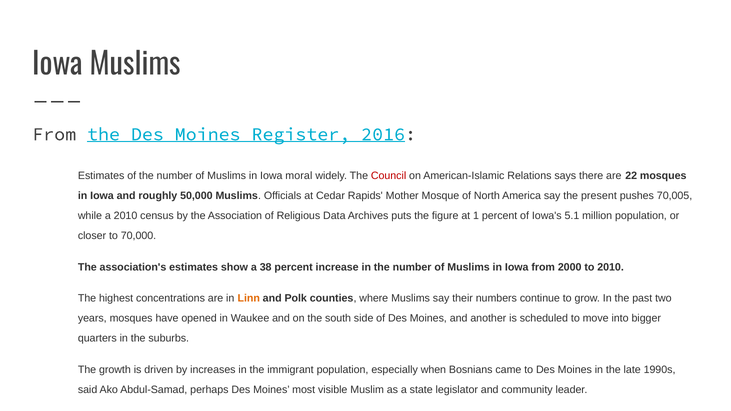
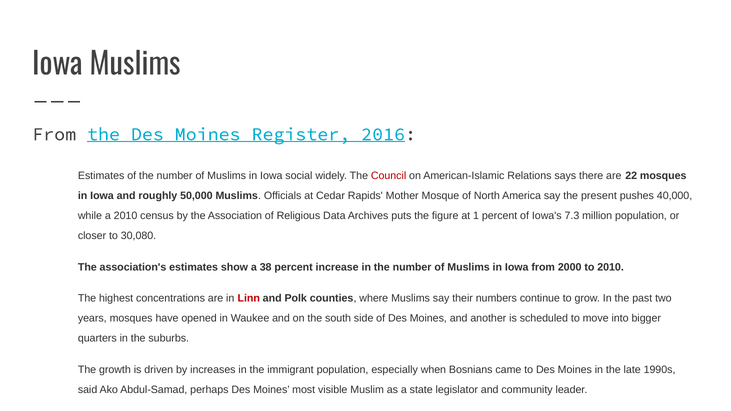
moral: moral -> social (299, 176)
70,005: 70,005 -> 40,000 (675, 196)
5.1: 5.1 -> 7.3 (572, 216)
70,000: 70,000 -> 30,080 (138, 236)
Linn colour: orange -> red (249, 298)
